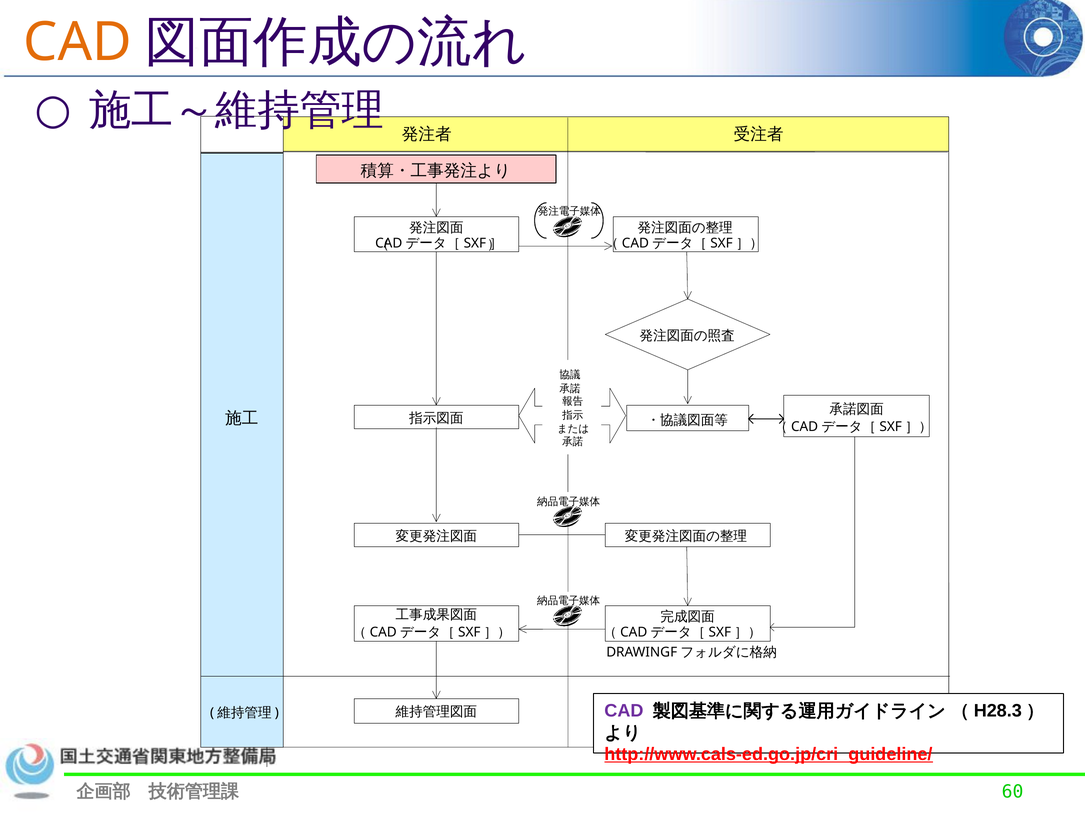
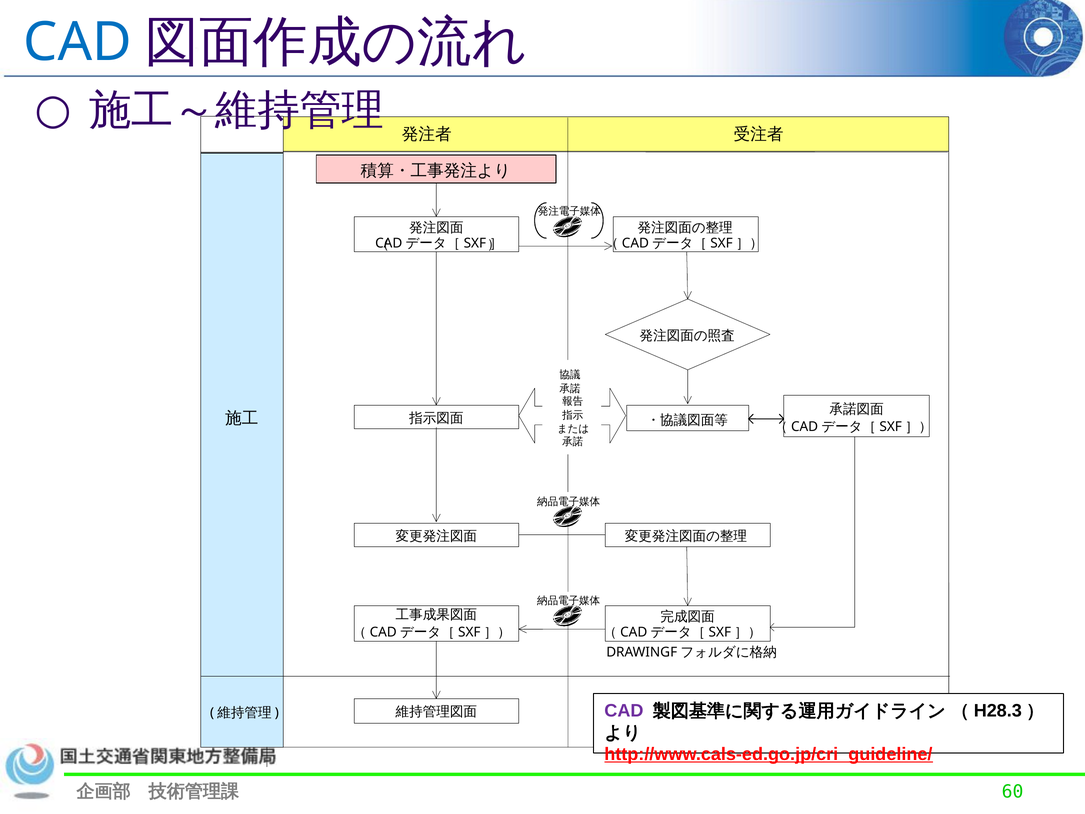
CAD colour: orange -> blue (78, 42)
